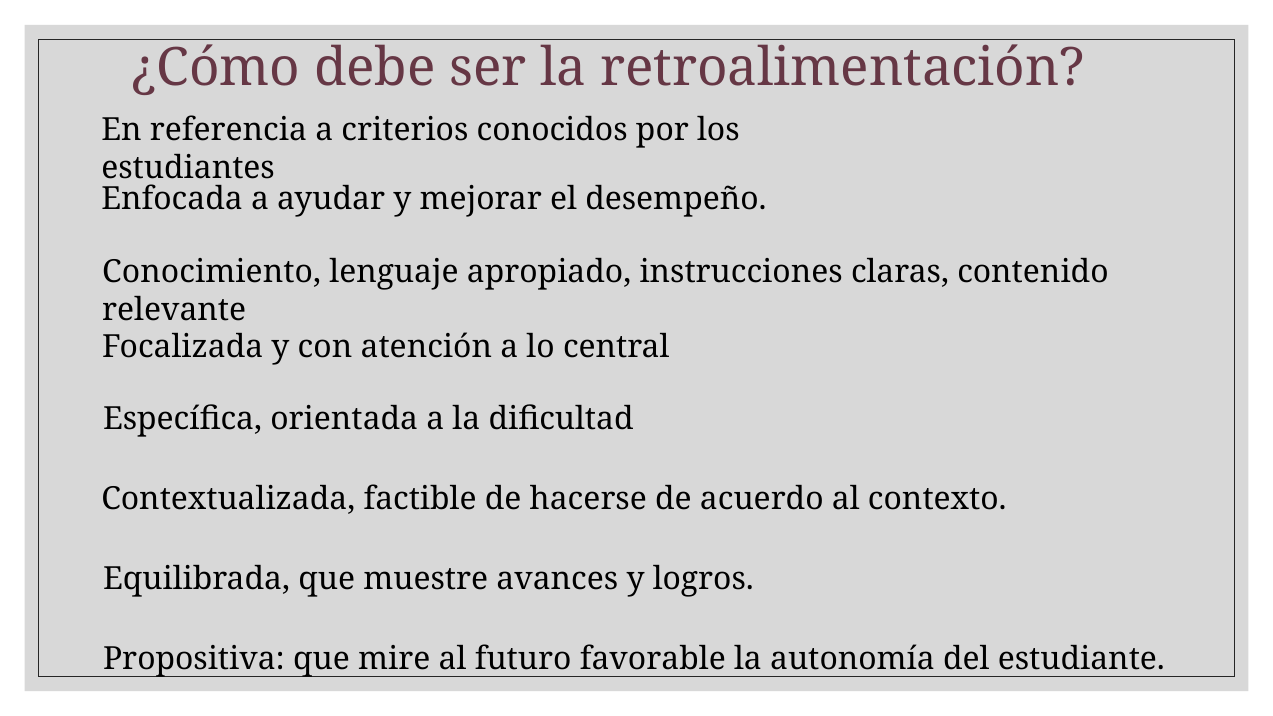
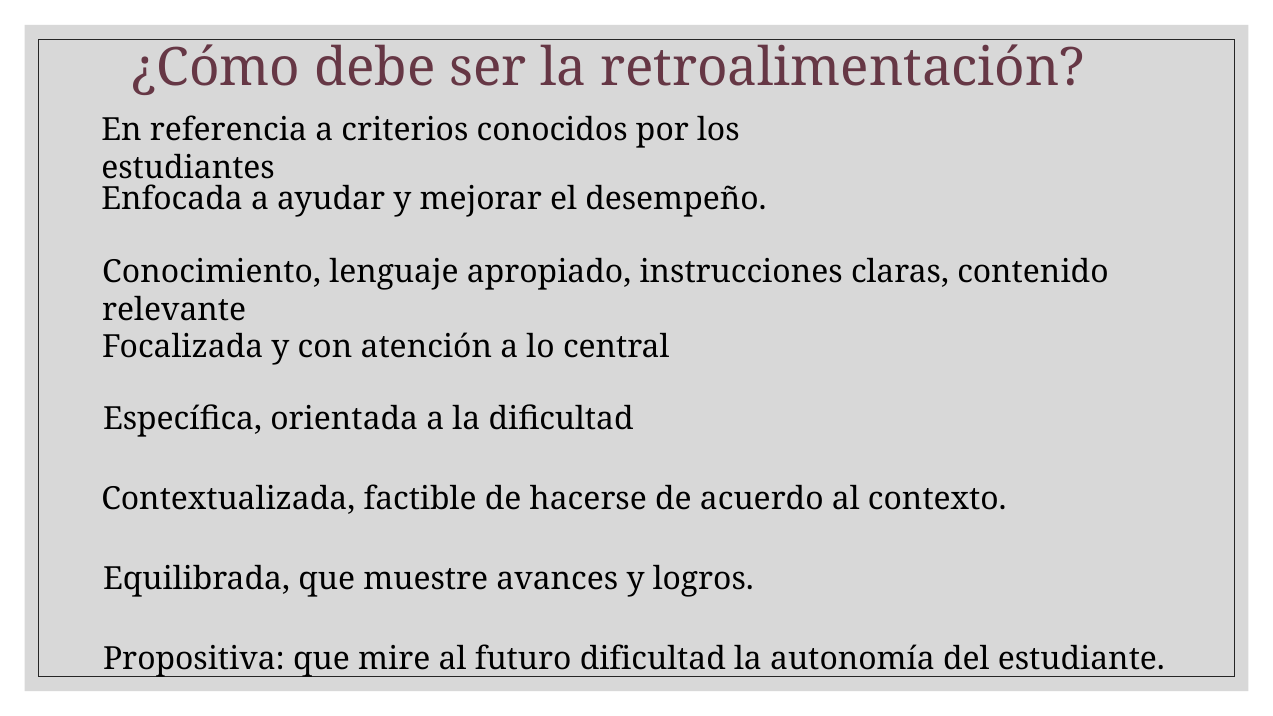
futuro favorable: favorable -> dificultad (653, 659)
